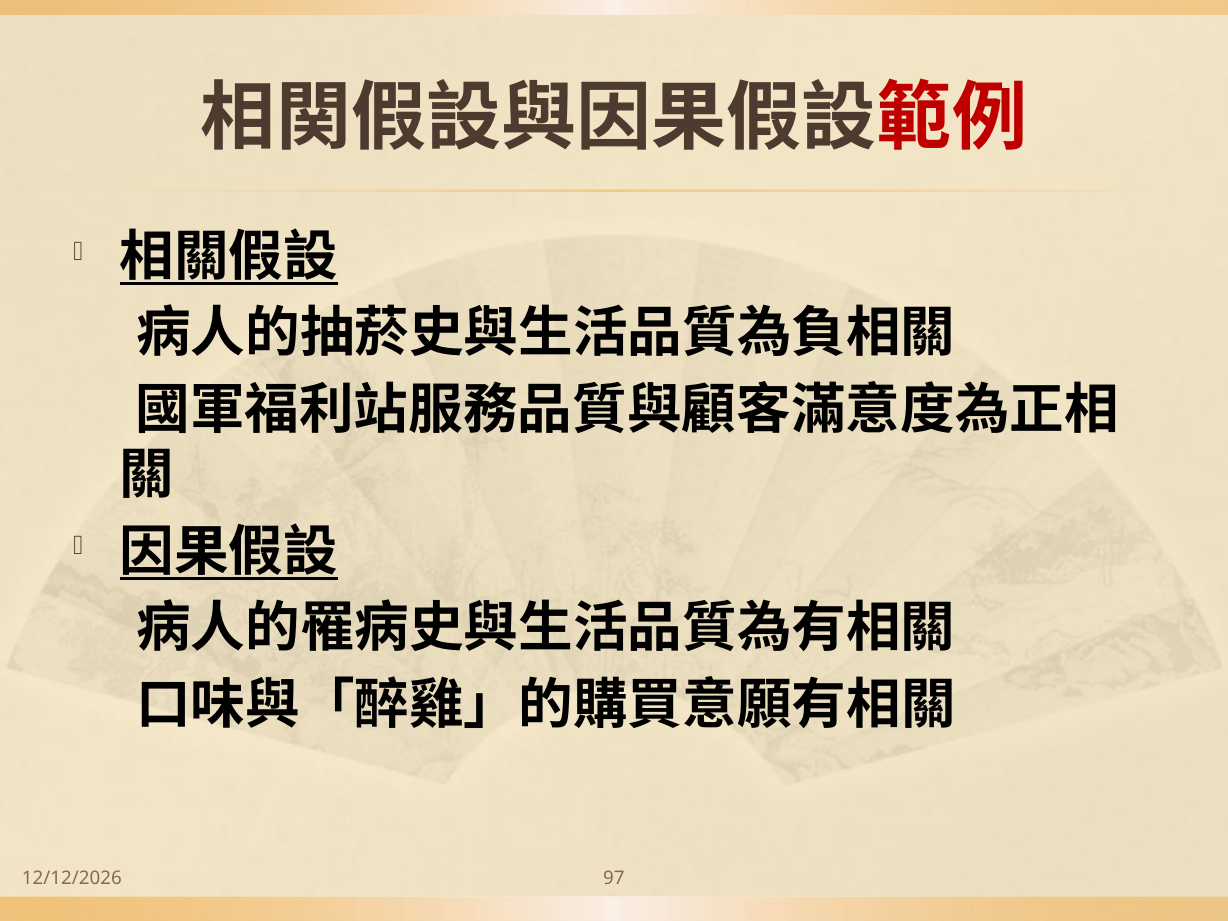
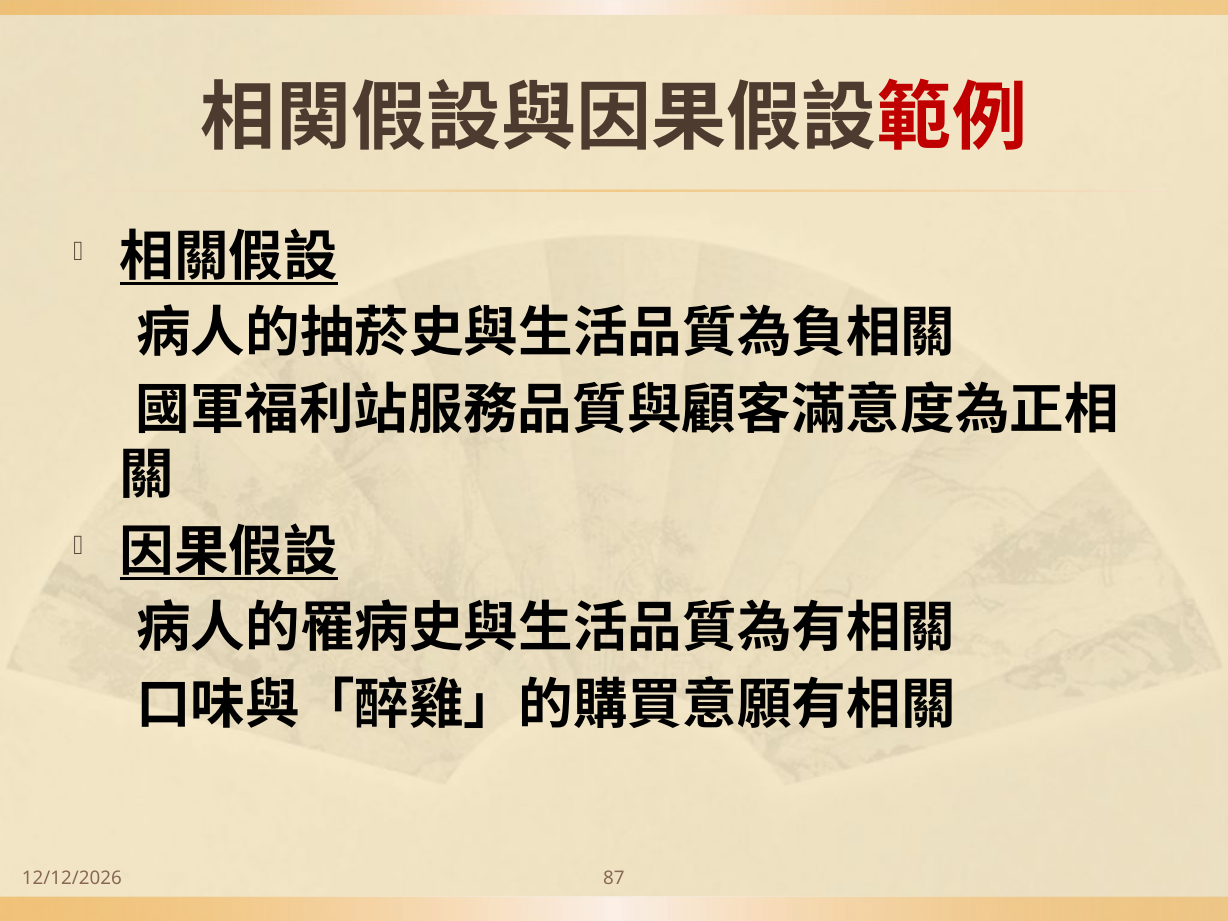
97: 97 -> 87 (614, 878)
